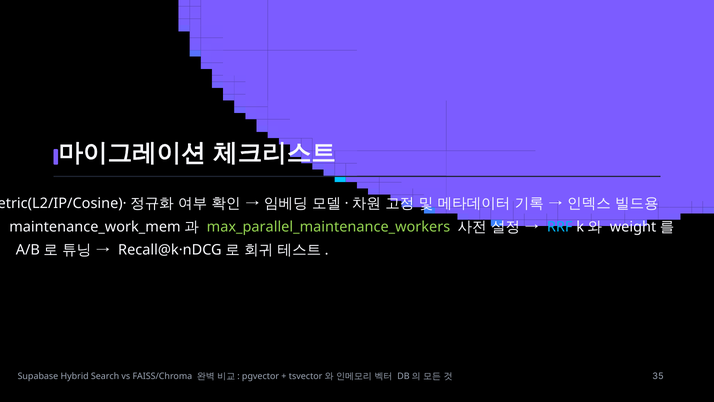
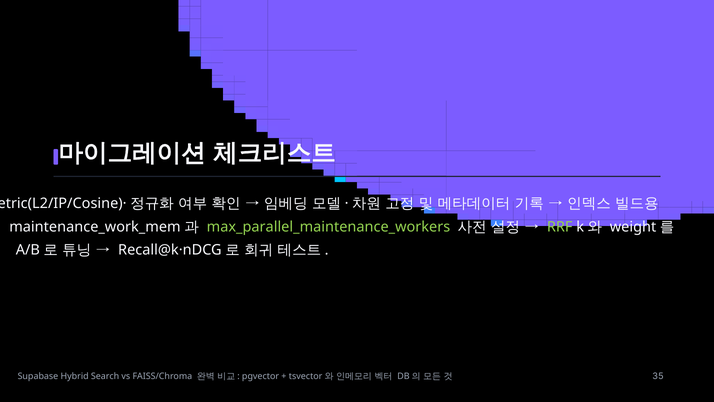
RRF colour: light blue -> light green (560, 227)
